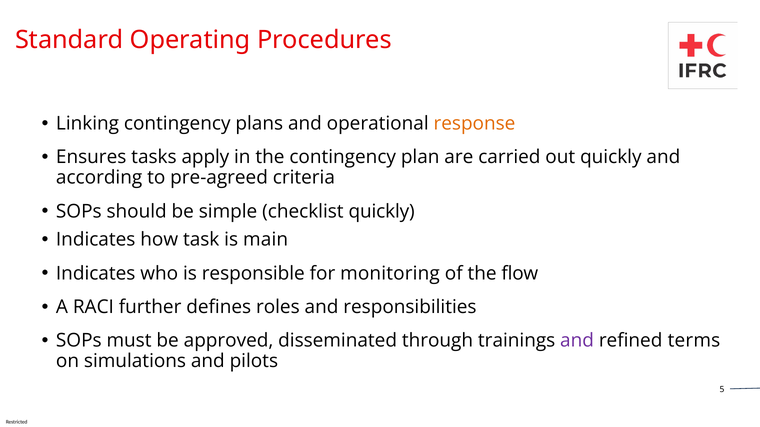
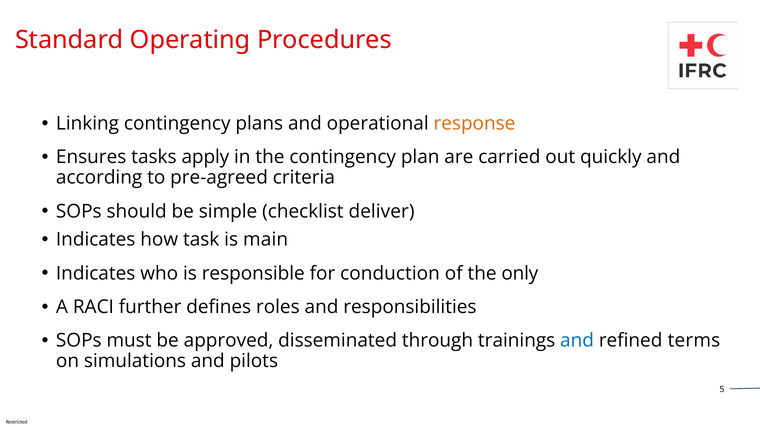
checklist quickly: quickly -> deliver (382, 212)
monitoring: monitoring -> conduction (390, 274)
flow: flow -> only (520, 274)
and colour: purple -> blue (577, 341)
